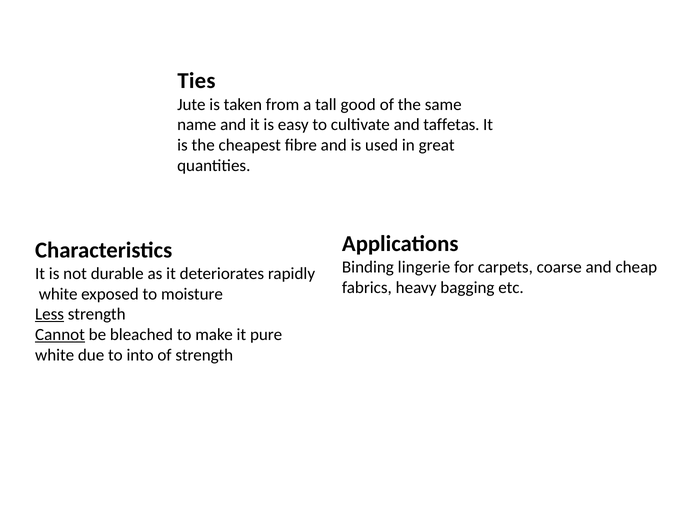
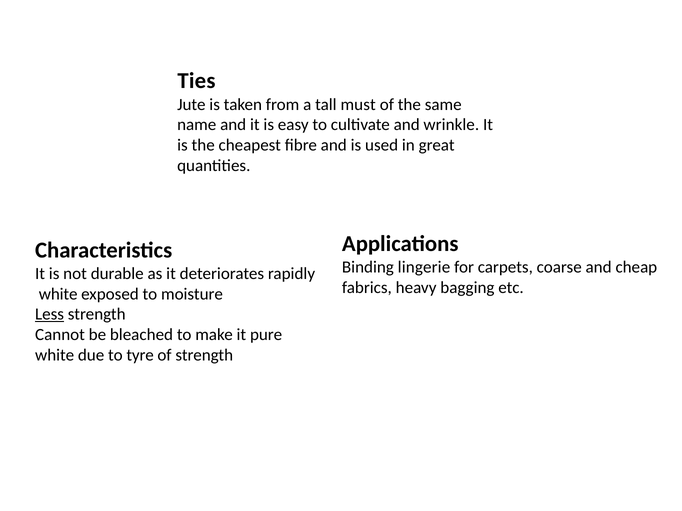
good: good -> must (358, 105)
taffetas: taffetas -> wrinkle (451, 125)
Cannot underline: present -> none (60, 335)
into: into -> tyre (140, 356)
